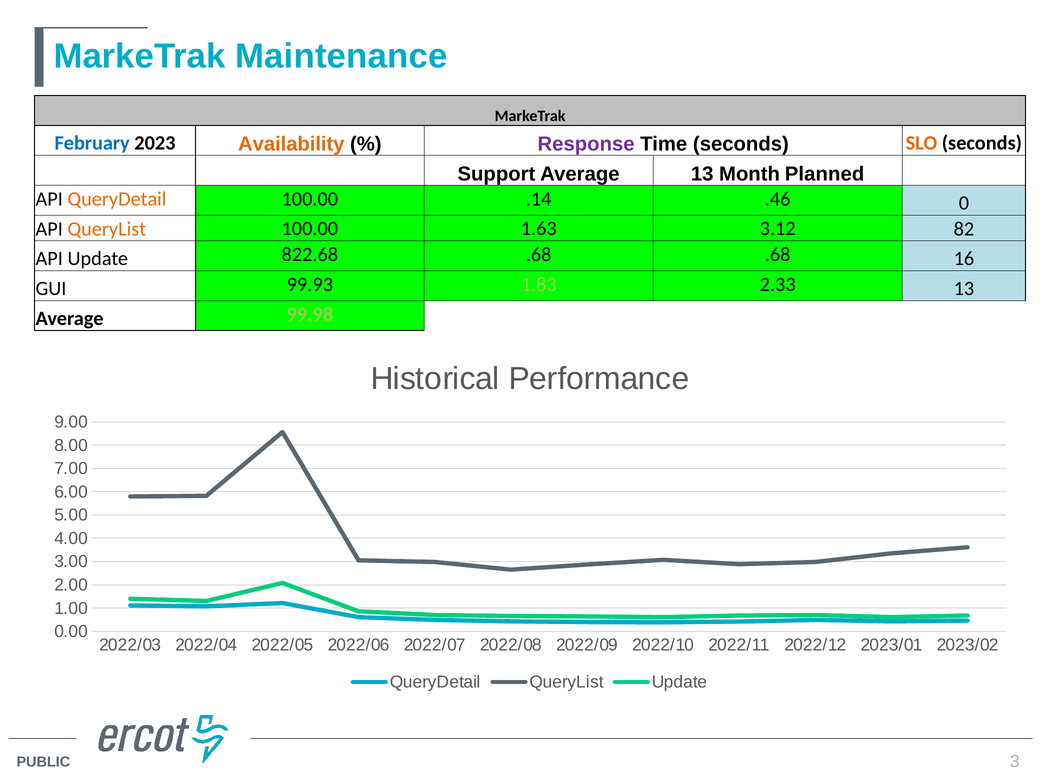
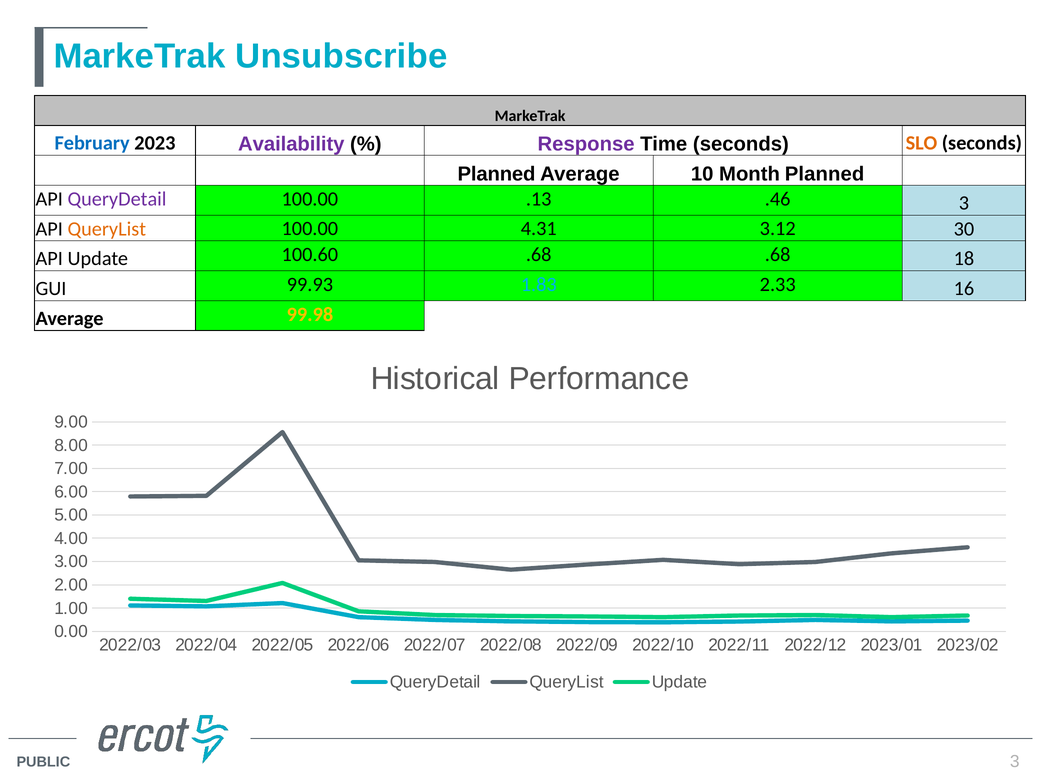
Maintenance: Maintenance -> Unsubscribe (341, 56)
Availability colour: orange -> purple (291, 144)
Support: Support -> Planned (497, 174)
Average 13: 13 -> 10 (702, 174)
QueryDetail colour: orange -> purple (117, 199)
.14: .14 -> .13 (539, 199)
.46 0: 0 -> 3 (964, 203)
1.63: 1.63 -> 4.31 (539, 229)
82: 82 -> 30 (964, 229)
822.68: 822.68 -> 100.60 (310, 255)
16: 16 -> 18 (964, 259)
1.83 colour: light green -> light blue (539, 285)
2.33 13: 13 -> 16 (964, 289)
99.98 colour: light green -> yellow (310, 314)
